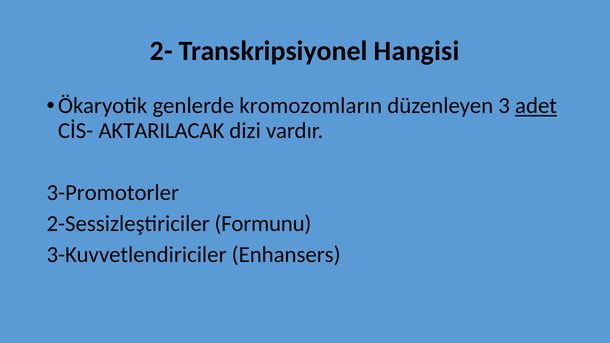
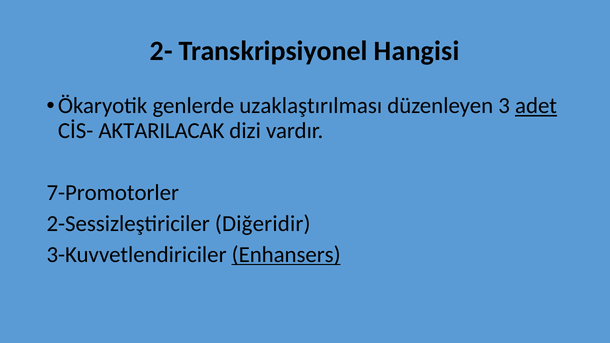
kromozomların: kromozomların -> uzaklaştırılması (311, 106)
3-Promotorler: 3-Promotorler -> 7-Promotorler (113, 193)
Formunu: Formunu -> Diğeridir (263, 224)
Enhansers underline: none -> present (286, 255)
